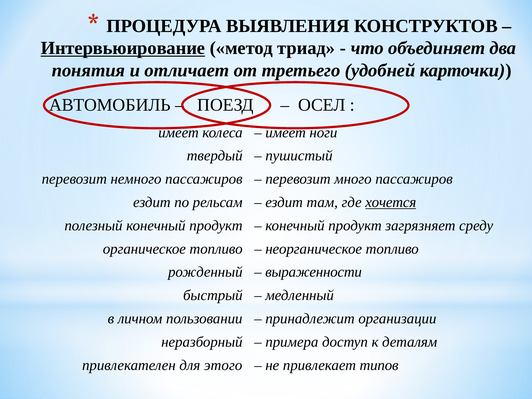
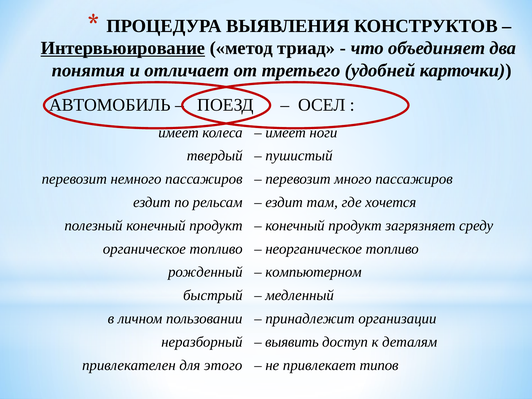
хочется underline: present -> none (391, 202)
выраженности: выраженности -> компьютерном (314, 272)
примера: примера -> выявить (292, 342)
